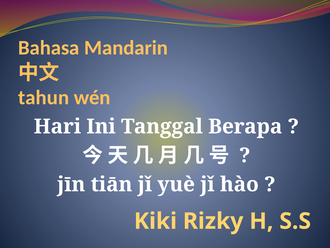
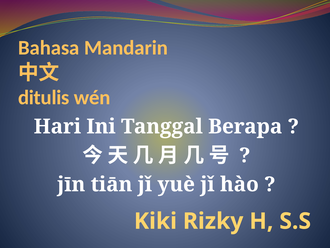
tahun: tahun -> ditulis (44, 97)
